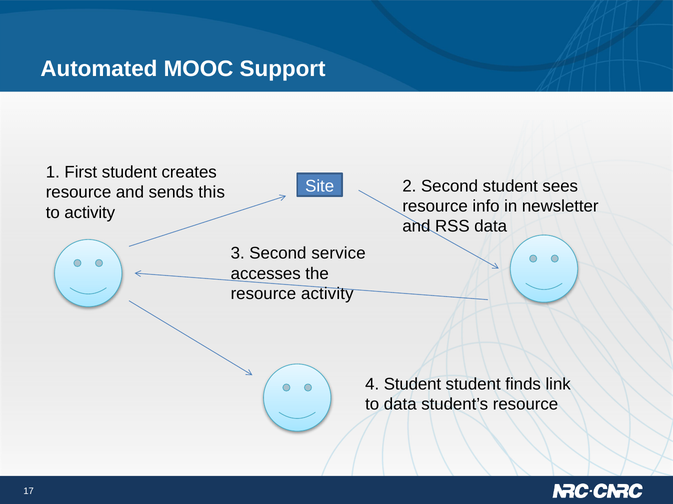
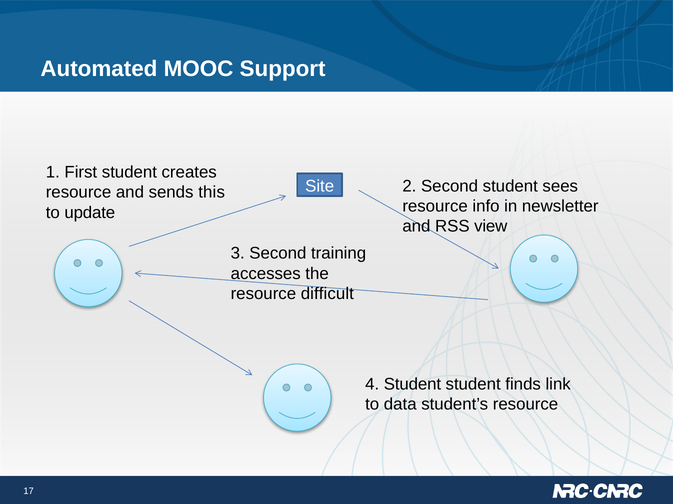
to activity: activity -> update (90, 213)
RSS data: data -> view (491, 227)
service: service -> training (339, 254)
resource activity: activity -> difficult (327, 294)
